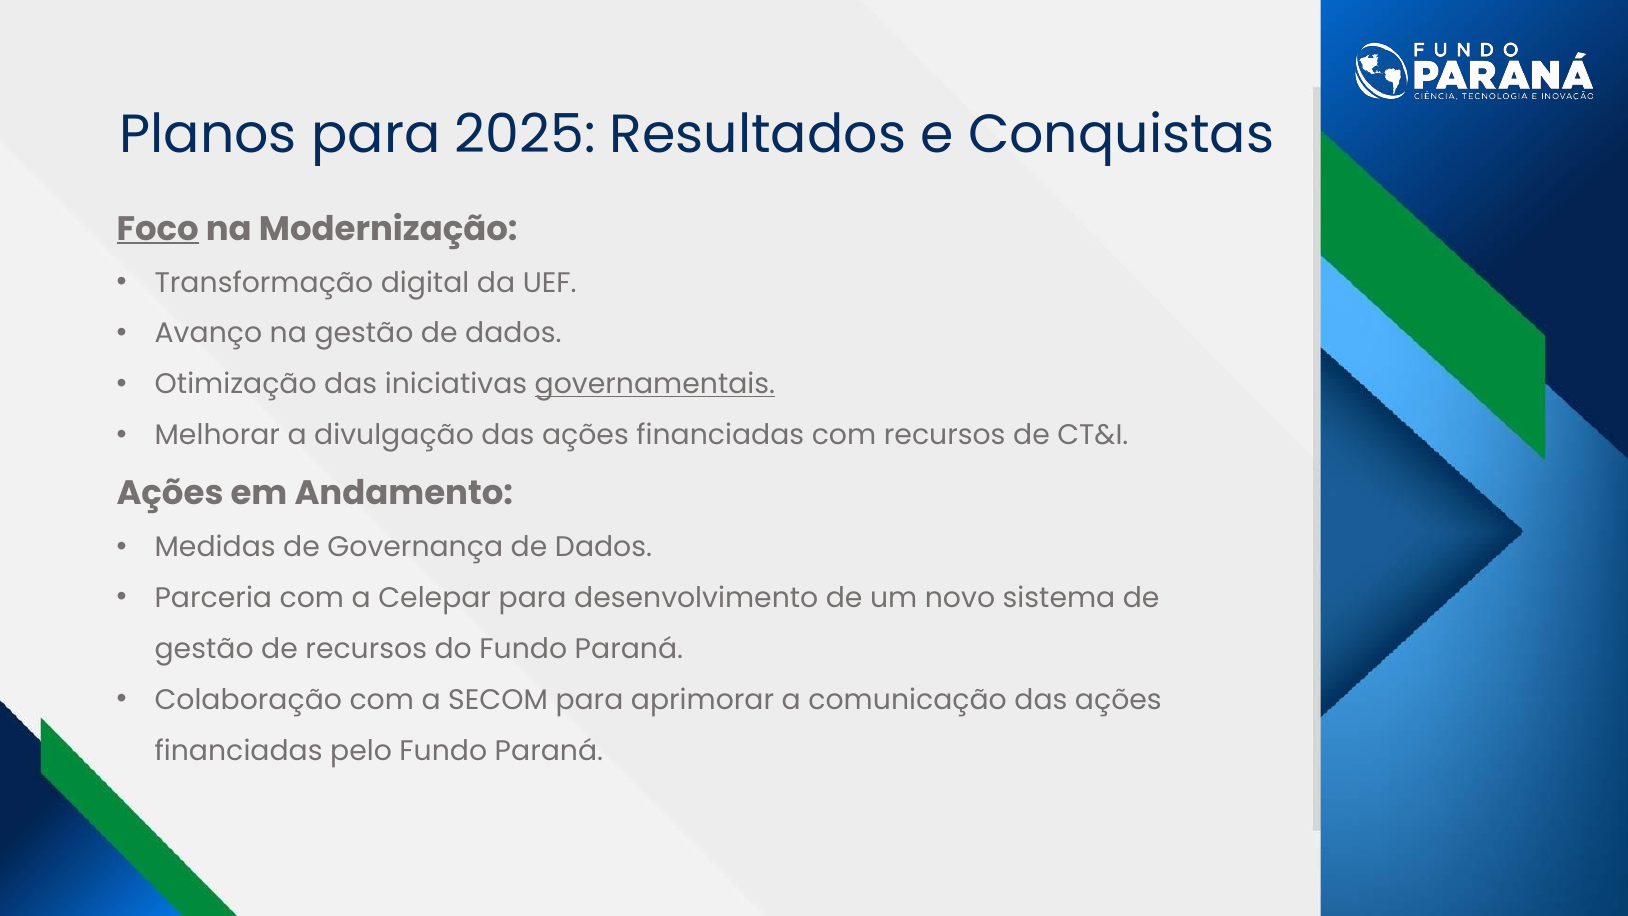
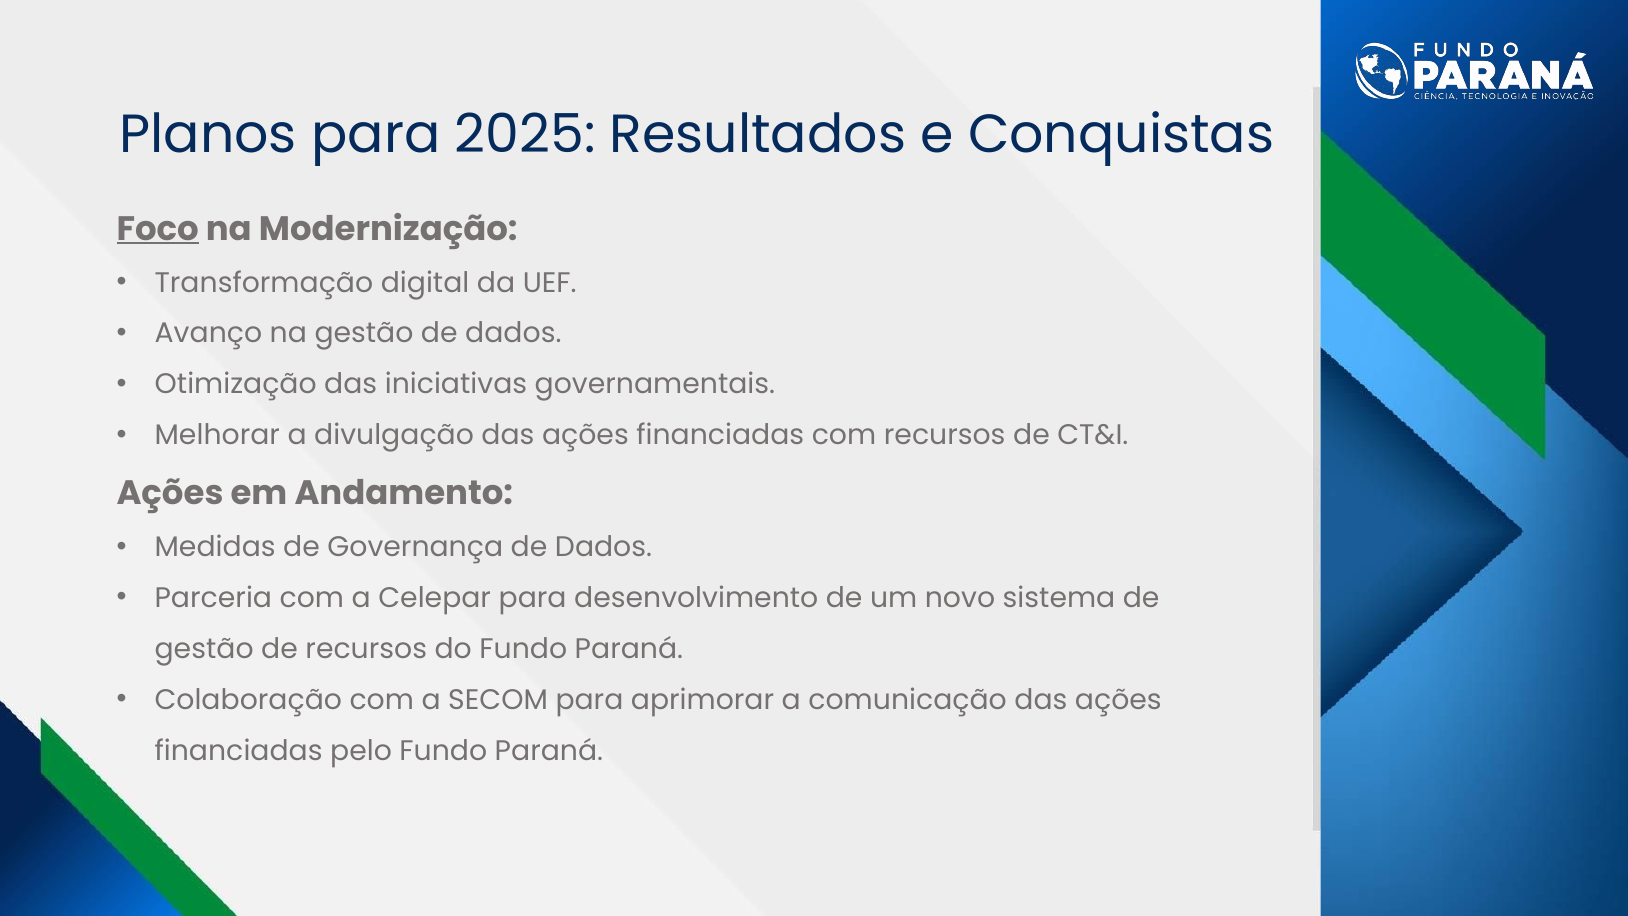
governamentais underline: present -> none (655, 384)
